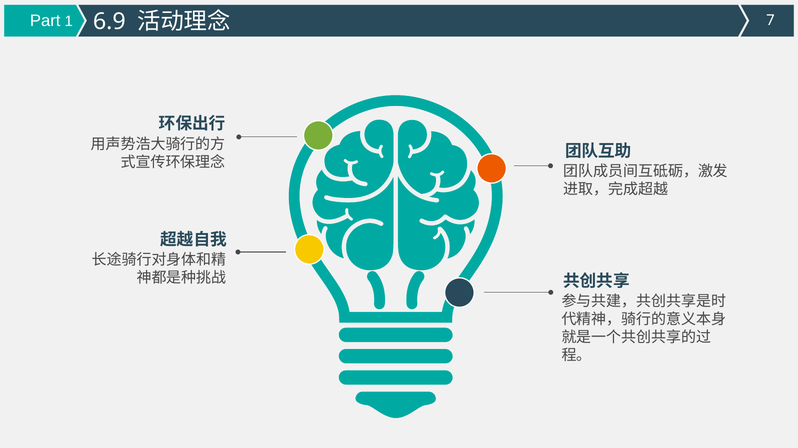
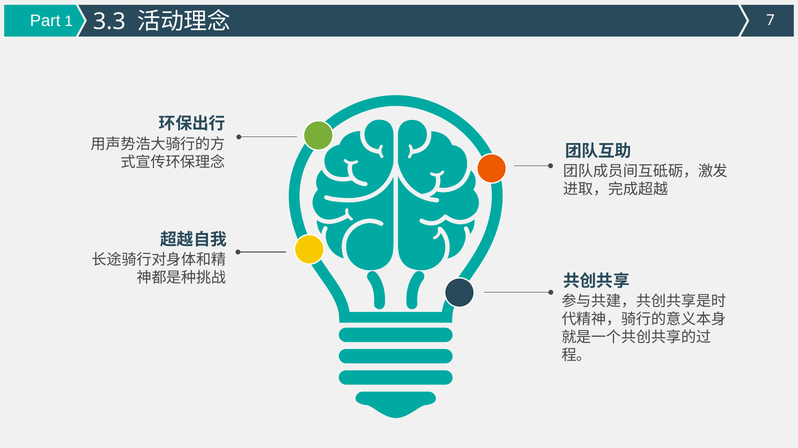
6.9: 6.9 -> 3.3 (109, 21)
